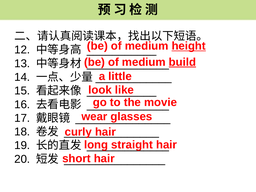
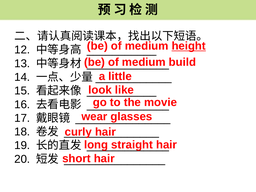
build underline: present -> none (182, 62)
